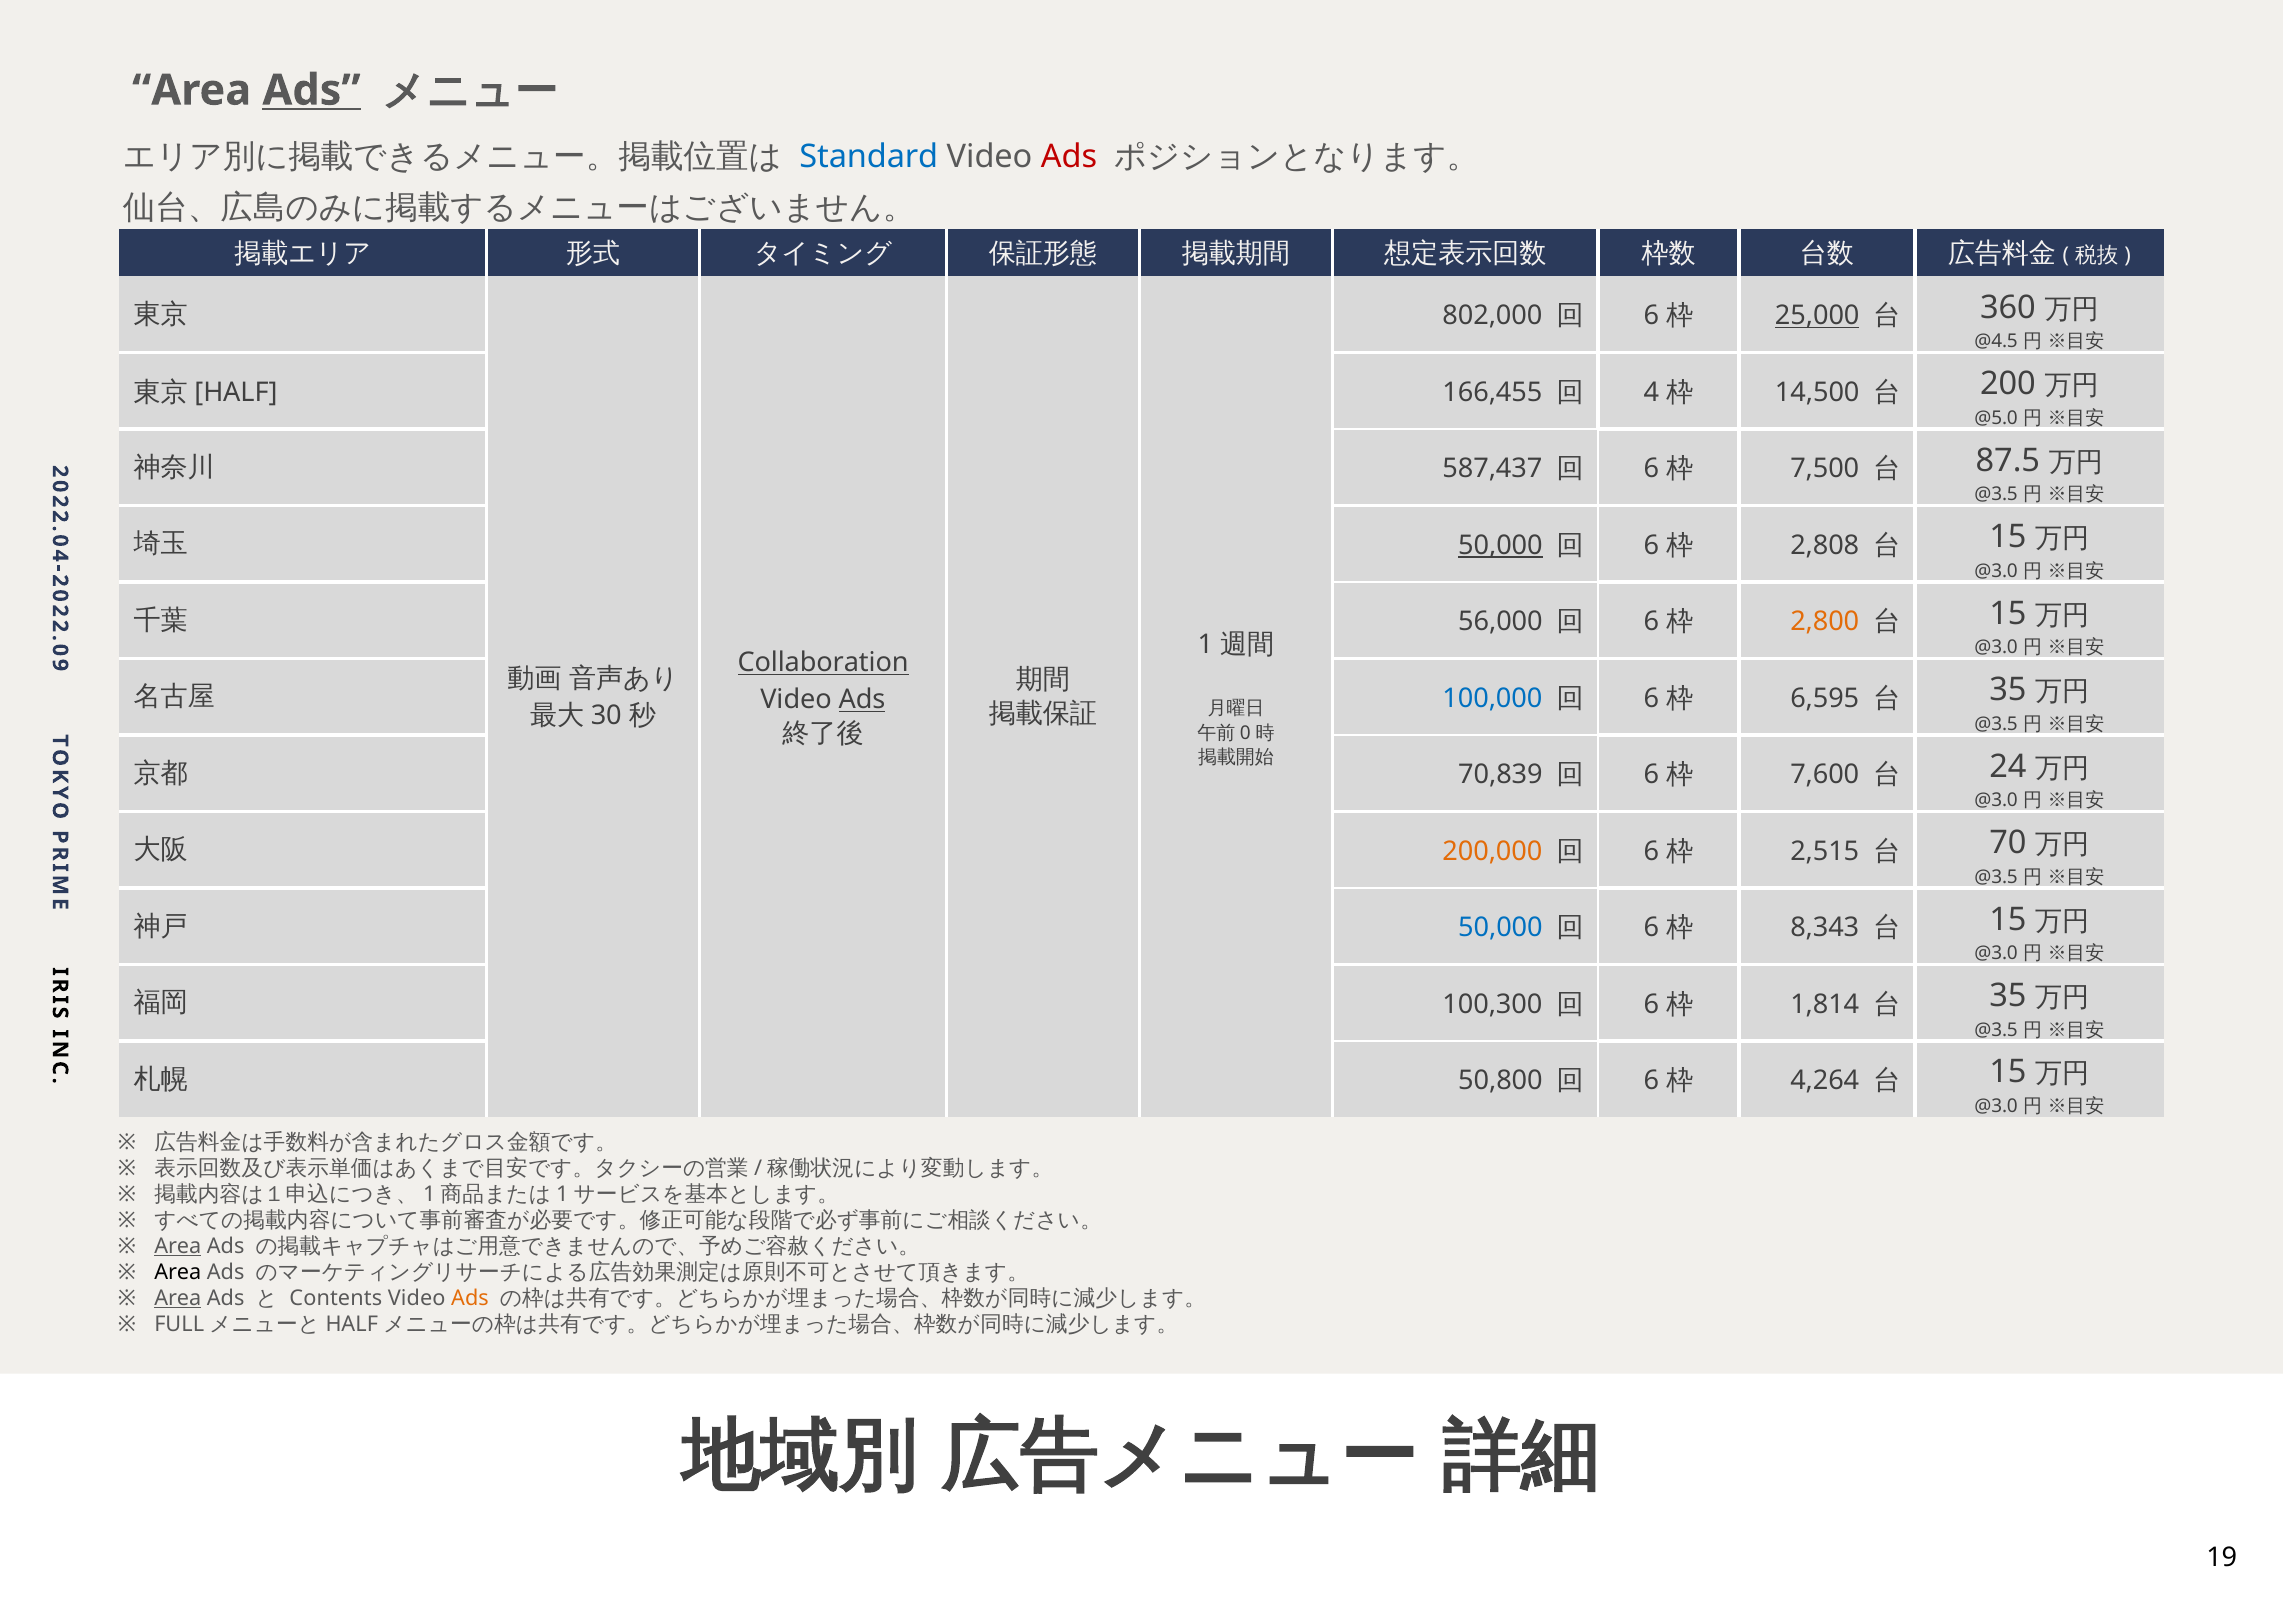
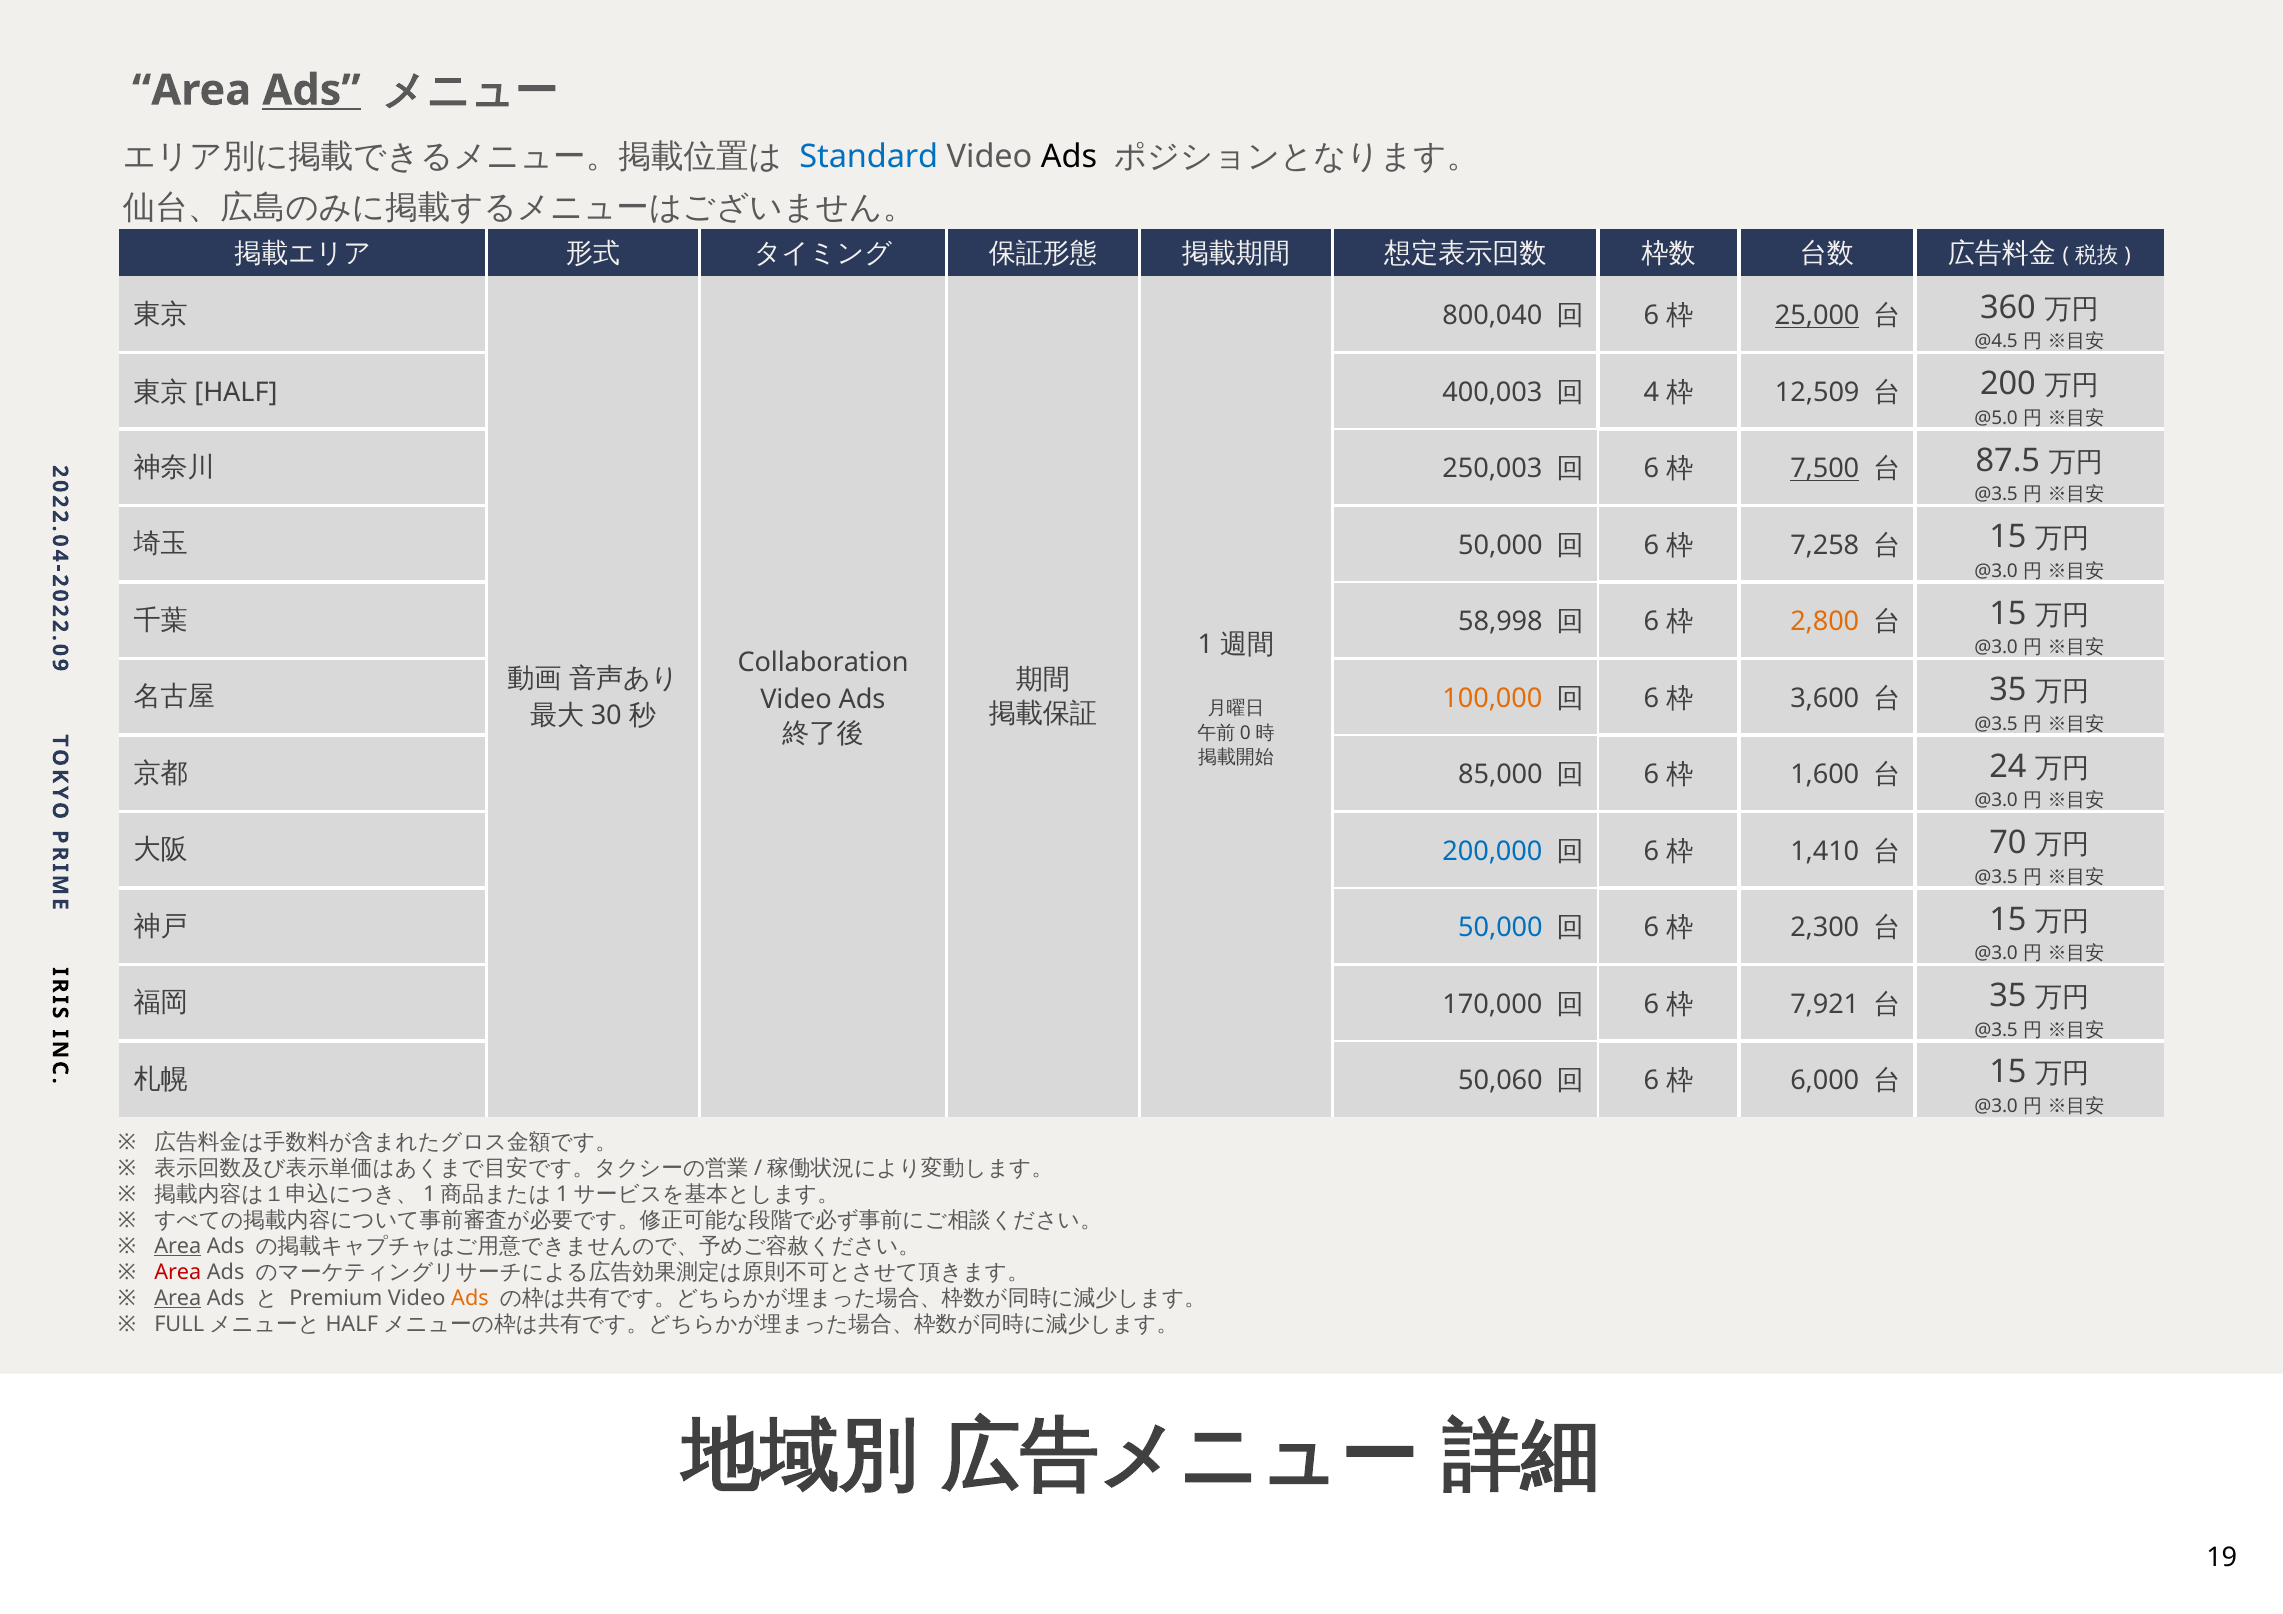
Ads colour: red -> black (1069, 157)
802,000: 802,000 -> 800,040 (1492, 316)
166,455: 166,455 -> 400,003 (1492, 392)
14,500: 14,500 -> 12,509 (1817, 392)
587,437: 587,437 -> 250,003 (1492, 469)
7,500 underline: none -> present (1825, 469)
50,000 underline: present -> none (1500, 545)
2,808: 2,808 -> 7,258 (1825, 545)
56,000: 56,000 -> 58,998 (1500, 622)
Collaboration underline: present -> none (823, 663)
100,000 colour: blue -> orange (1492, 698)
6,595: 6,595 -> 3,600 (1825, 698)
Ads underline: present -> none (862, 700)
70,839: 70,839 -> 85,000 (1500, 775)
7,600: 7,600 -> 1,600 (1825, 775)
200,000 colour: orange -> blue (1492, 851)
2,515: 2,515 -> 1,410 (1825, 851)
8,343: 8,343 -> 2,300 (1825, 928)
100,300: 100,300 -> 170,000 (1492, 1004)
1,814: 1,814 -> 7,921 (1825, 1004)
50,800: 50,800 -> 50,060 (1500, 1081)
4,264: 4,264 -> 6,000 (1825, 1081)
Area colour: black -> red (178, 1272)
Contents: Contents -> Premium (336, 1298)
